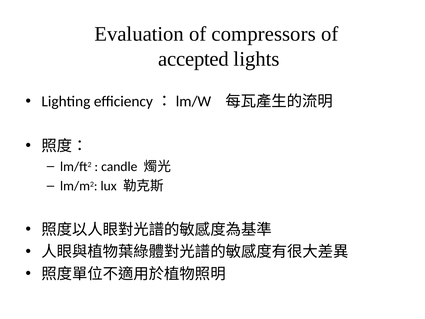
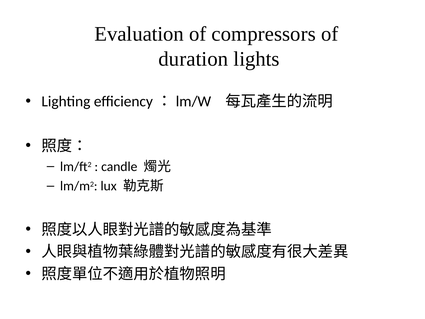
accepted: accepted -> duration (193, 59)
